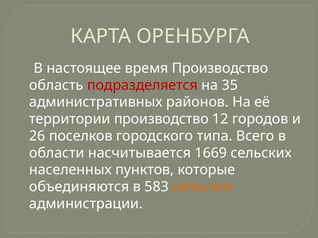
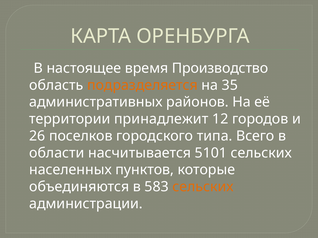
подразделяется colour: red -> orange (142, 85)
территории производство: производство -> принадлежит (161, 119)
1669: 1669 -> 5101 (211, 153)
